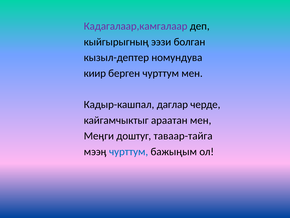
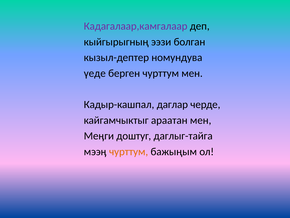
киир: киир -> үеде (95, 73)
таваар-тайга: таваар-тайга -> даглыг-тайга (183, 136)
чурттум colour: blue -> orange (129, 151)
